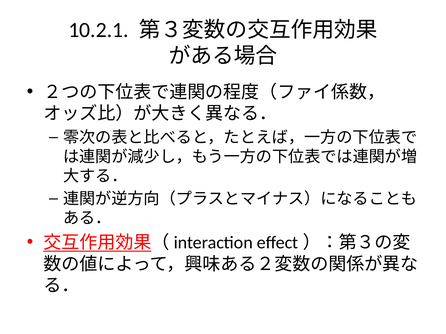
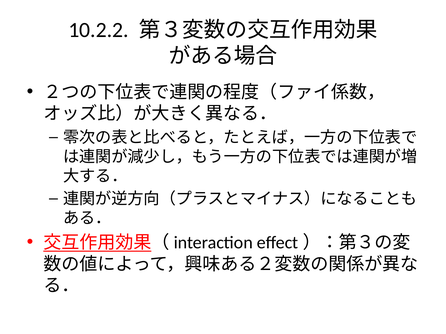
10.2.1: 10.2.1 -> 10.2.2 (99, 30)
